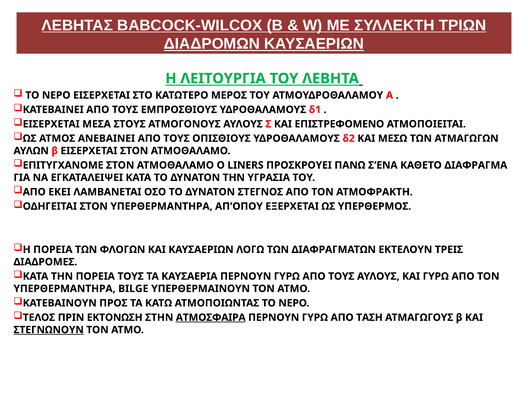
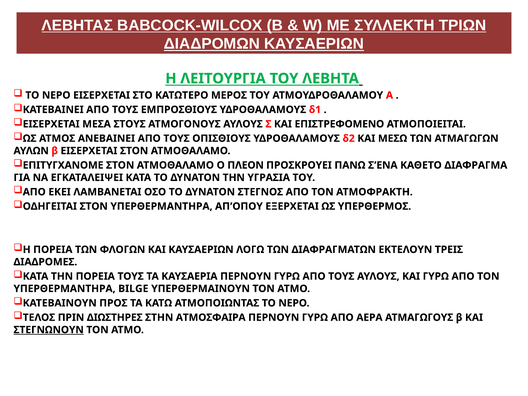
LINERS: LINERS -> ΠΛΕΟΝ (246, 165)
ΕΚΤΟΝΩΣΗ: ΕΚΤΟΝΩΣΗ -> ΔΙΩΣΤΗΡΕΣ (115, 317)
ΑΤΜΟΣΦΑΙΡΑ underline: present -> none (211, 317)
ΤΑΣΗ: ΤΑΣΗ -> ΑΕΡΑ (369, 317)
